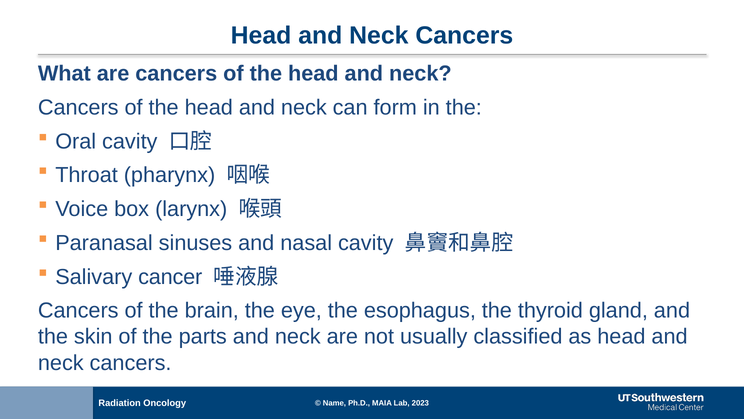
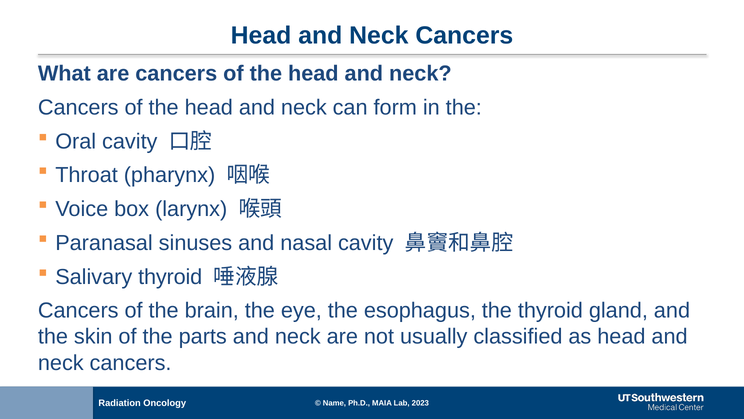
Salivary cancer: cancer -> thyroid (170, 277)
